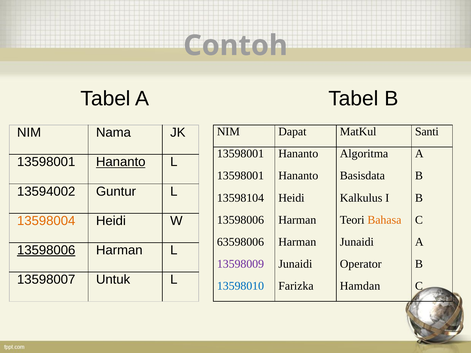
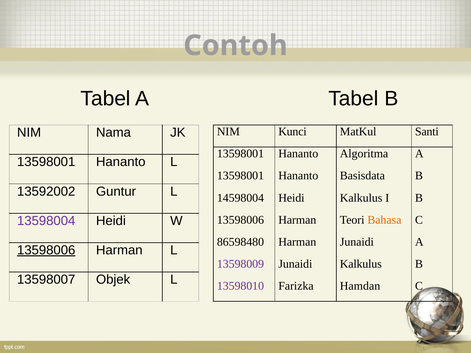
Dapat: Dapat -> Kunci (292, 132)
Hananto underline: present -> none (121, 162)
13594002: 13594002 -> 13592002 (46, 191)
13598104: 13598104 -> 14598004 (240, 198)
13598004 colour: orange -> purple (46, 221)
63598006: 63598006 -> 86598480 (240, 242)
Junaidi Operator: Operator -> Kalkulus (361, 264)
Untuk: Untuk -> Objek (113, 280)
13598010 colour: blue -> purple (240, 286)
